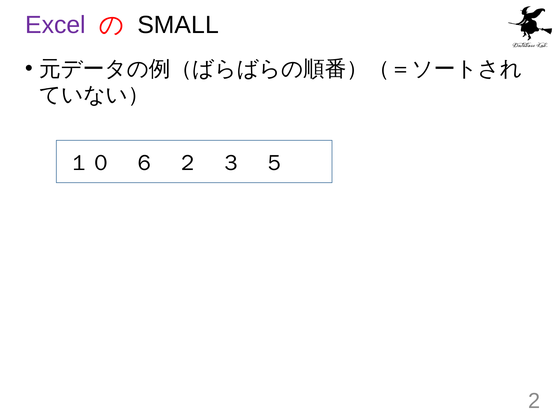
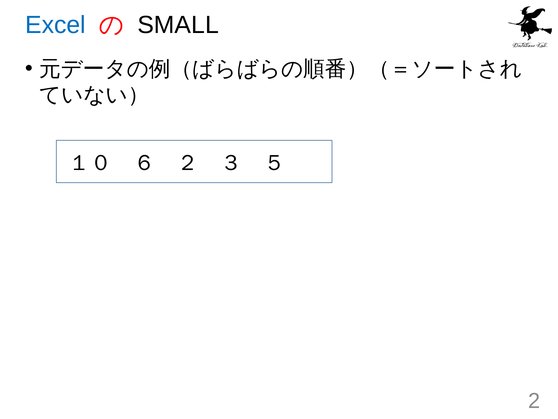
Excel colour: purple -> blue (56, 25)
